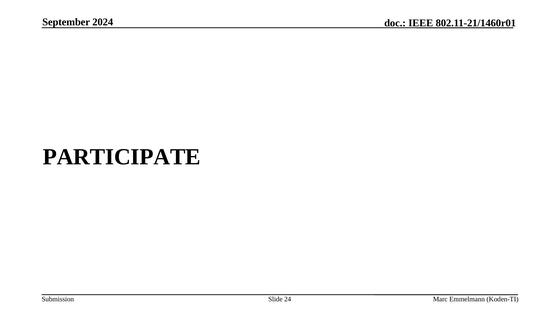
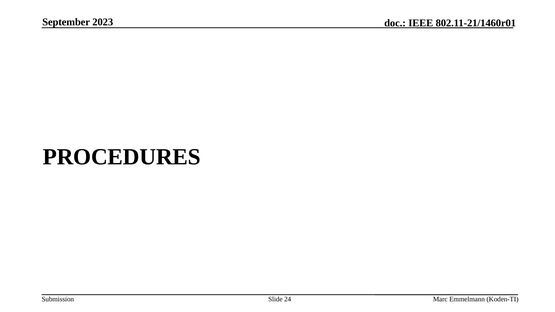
2024: 2024 -> 2023 (103, 22)
PARTICIPATE: PARTICIPATE -> PROCEDURES (122, 157)
